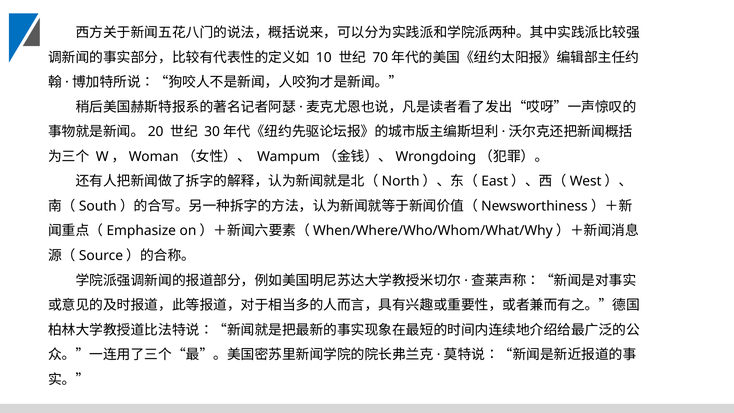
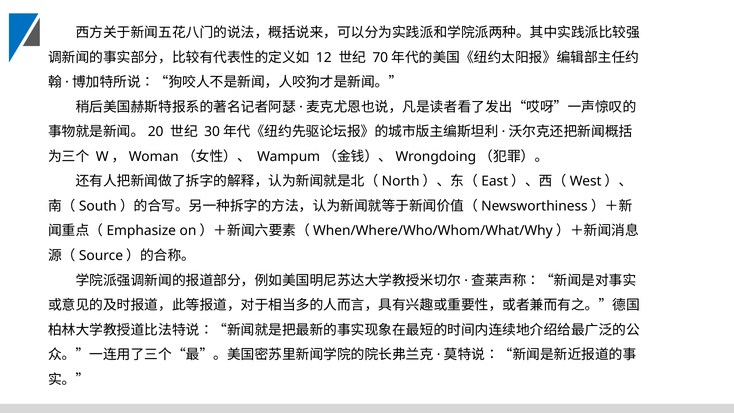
10: 10 -> 12 (324, 57)
